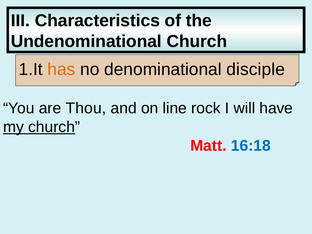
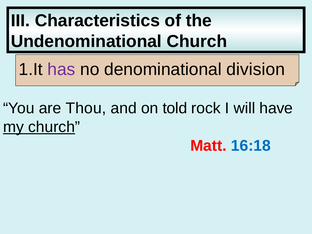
has colour: orange -> purple (61, 69)
disciple: disciple -> division (256, 69)
line: line -> told (175, 108)
